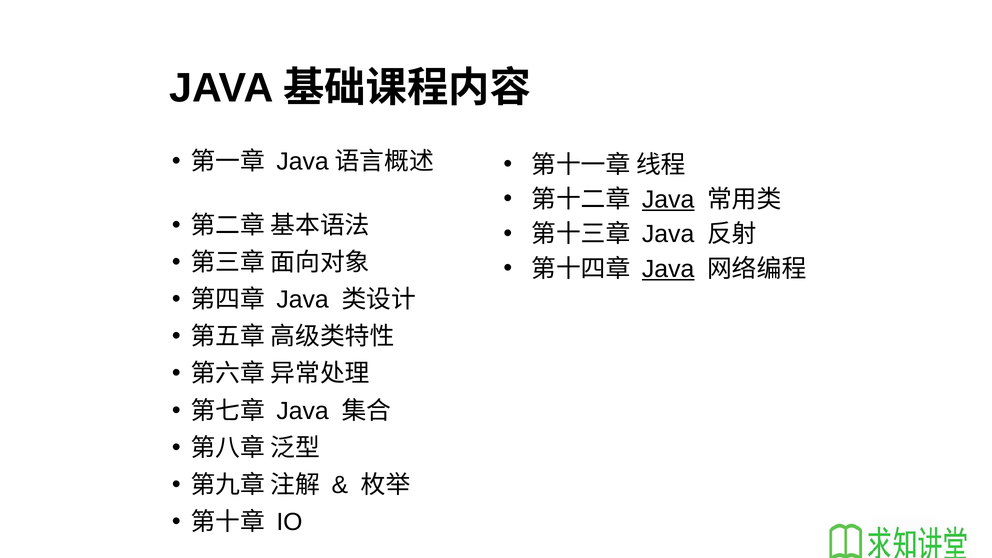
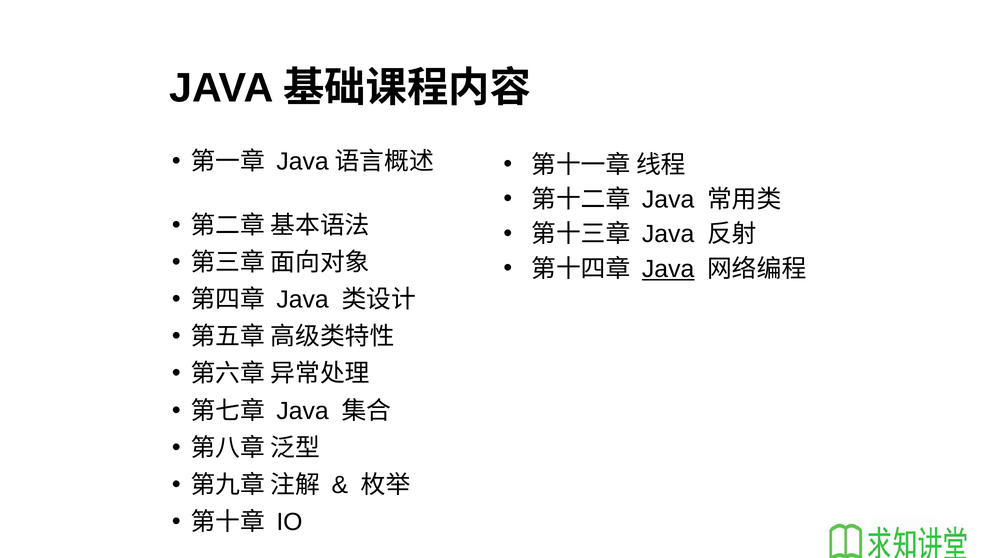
Java underline: present -> none (668, 200)
